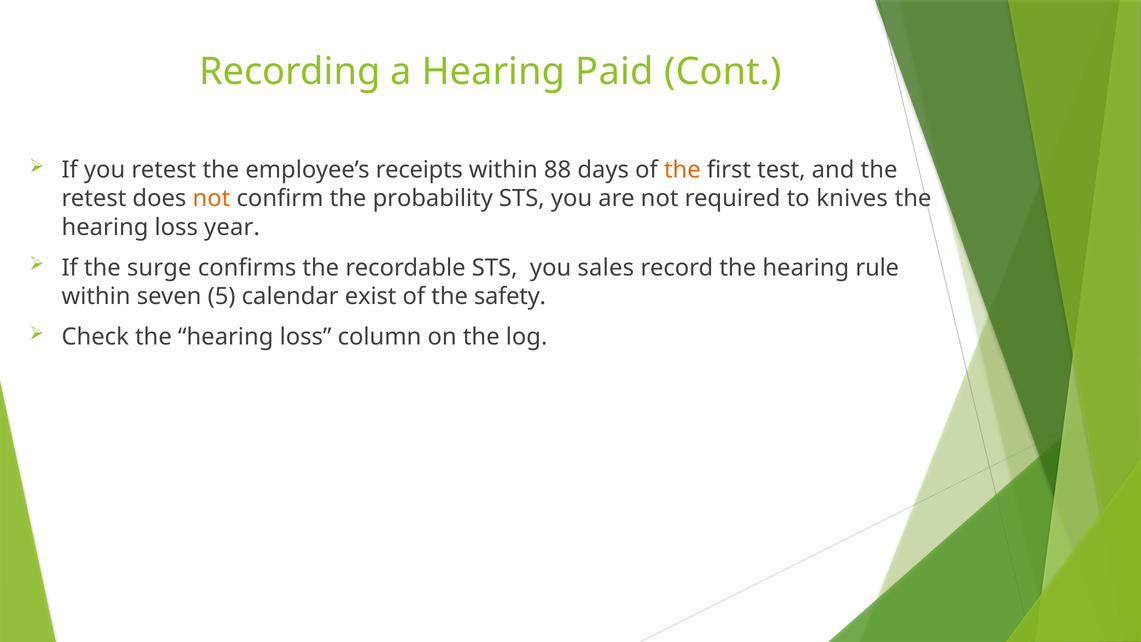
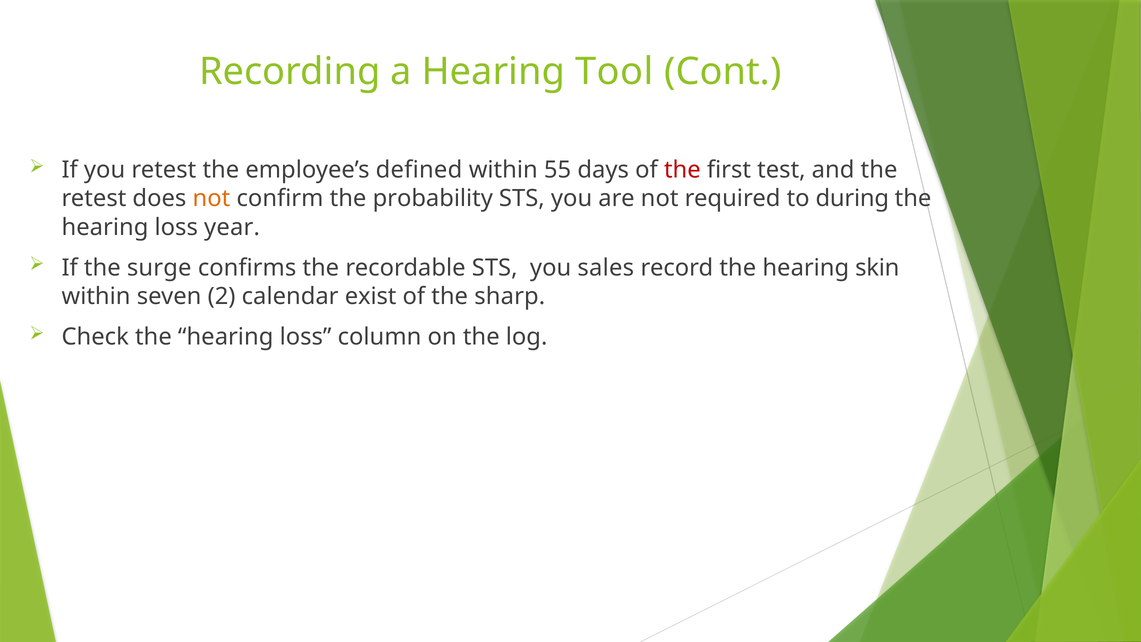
Paid: Paid -> Tool (614, 72)
receipts: receipts -> defined (419, 170)
88: 88 -> 55 (558, 170)
the colour: orange -> red (682, 170)
knives: knives -> during (852, 199)
rule: rule -> skin (877, 268)
5: 5 -> 2 (222, 296)
safety: safety -> sharp (510, 296)
